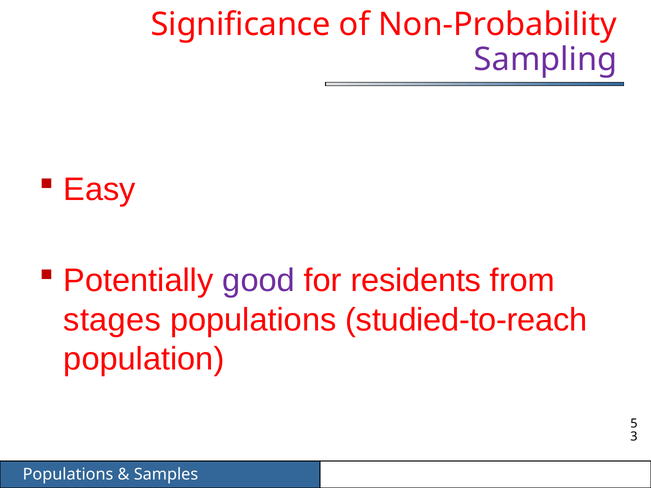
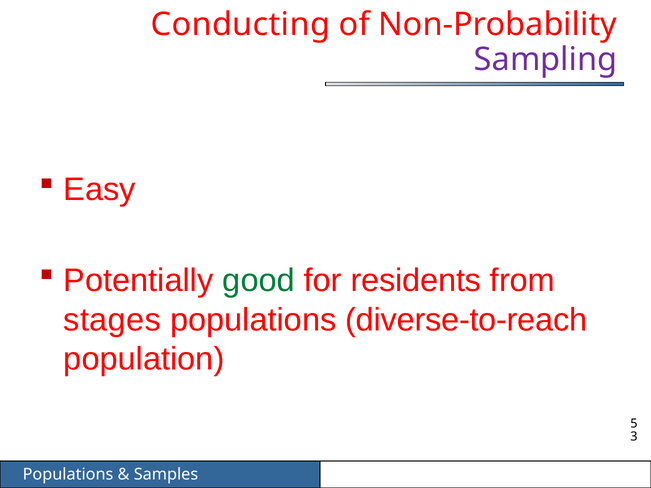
Significance: Significance -> Conducting (240, 25)
good colour: purple -> green (259, 281)
studied-to-reach: studied-to-reach -> diverse-to-reach (466, 320)
